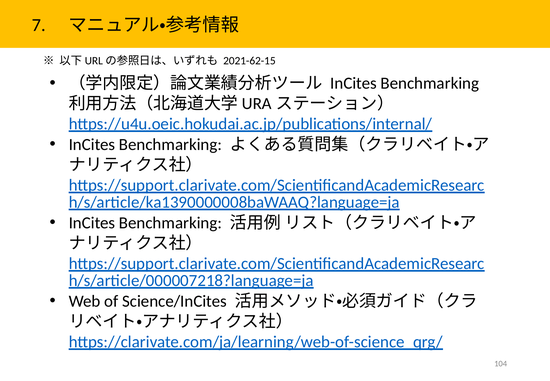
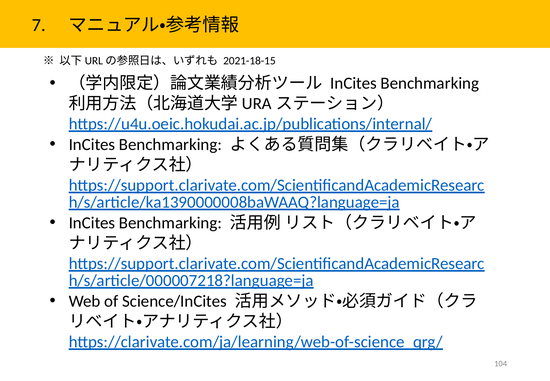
2021-62-15: 2021-62-15 -> 2021-18-15 (249, 61)
